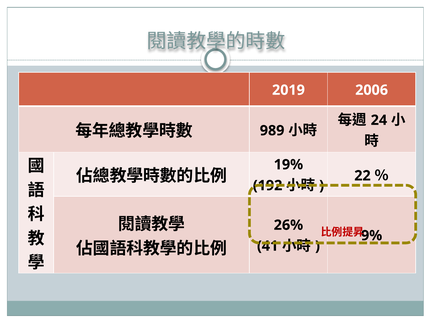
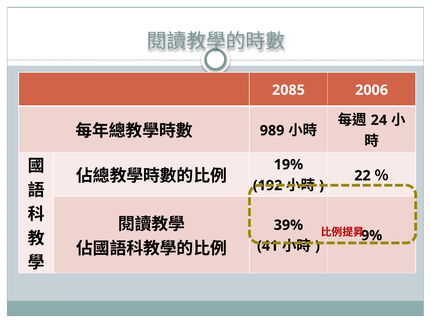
2019: 2019 -> 2085 (288, 90)
26%: 26% -> 39% (288, 225)
